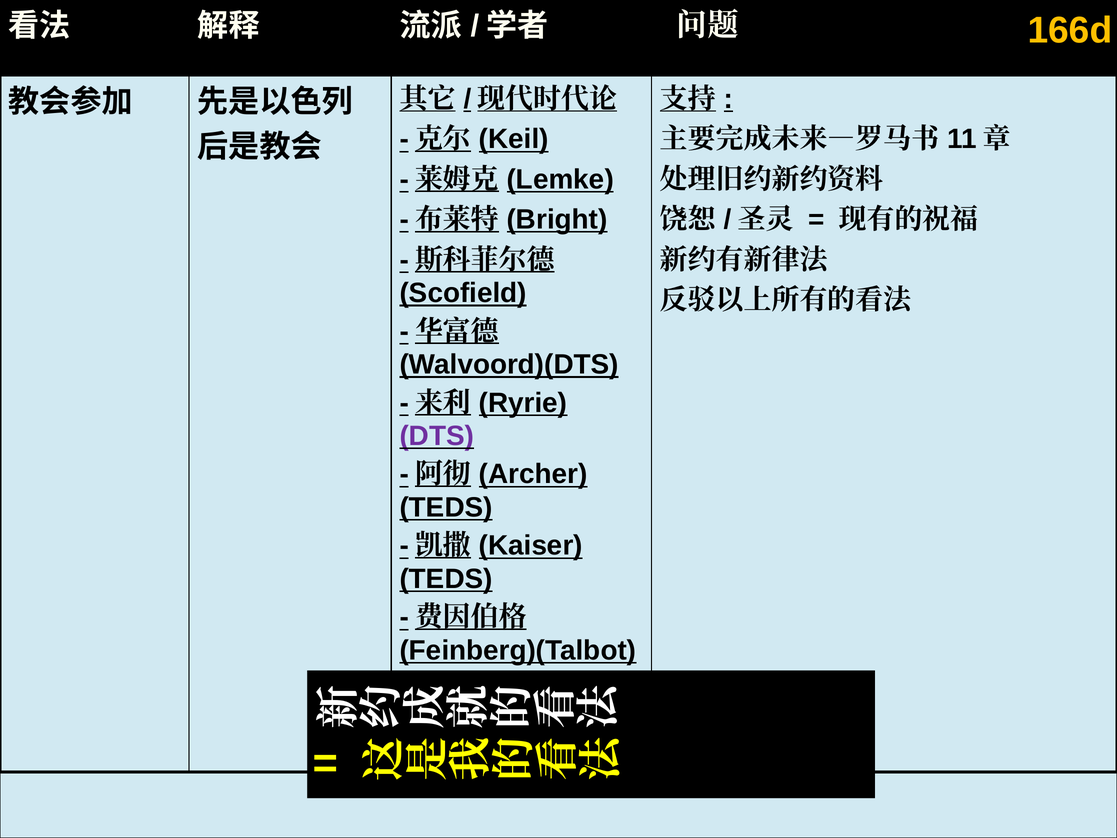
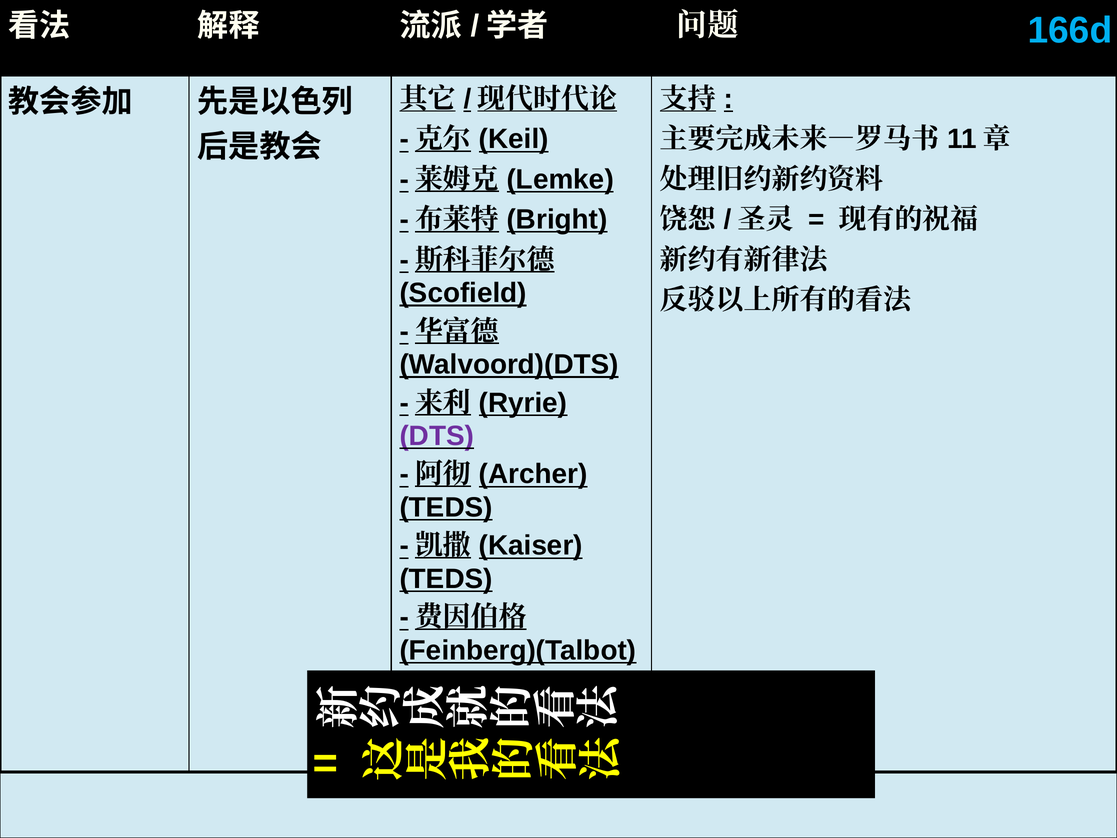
166d colour: yellow -> light blue (1070, 30)
